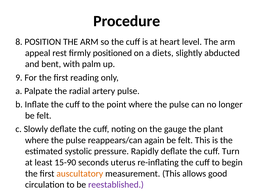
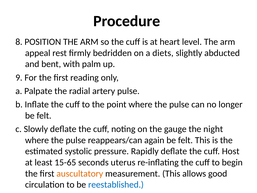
positioned: positioned -> bedridden (112, 53)
plant: plant -> night (213, 129)
Turn: Turn -> Host (231, 151)
15-90: 15-90 -> 15-65 (65, 162)
reestablished colour: purple -> blue (116, 184)
